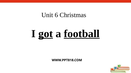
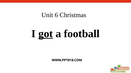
football underline: present -> none (82, 34)
